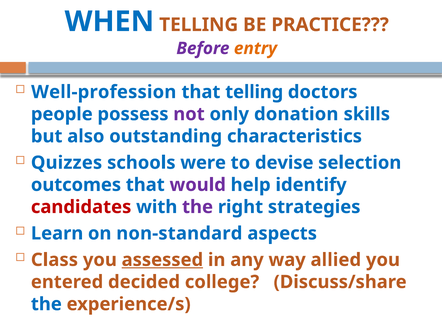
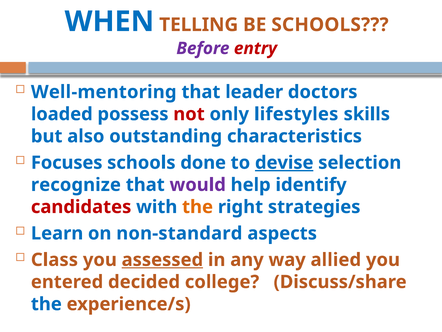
BE PRACTICE: PRACTICE -> SCHOOLS (330, 25)
entry colour: orange -> red (255, 48)
Well-profession: Well-profession -> Well-mentoring (104, 92)
that telling: telling -> leader (254, 92)
people: people -> loaded (62, 114)
not colour: purple -> red (189, 114)
donation: donation -> lifestyles (296, 114)
Quizzes: Quizzes -> Focuses (67, 162)
were: were -> done (203, 162)
devise underline: none -> present (284, 162)
outcomes: outcomes -> recognize (76, 185)
the colour: purple -> orange (198, 207)
